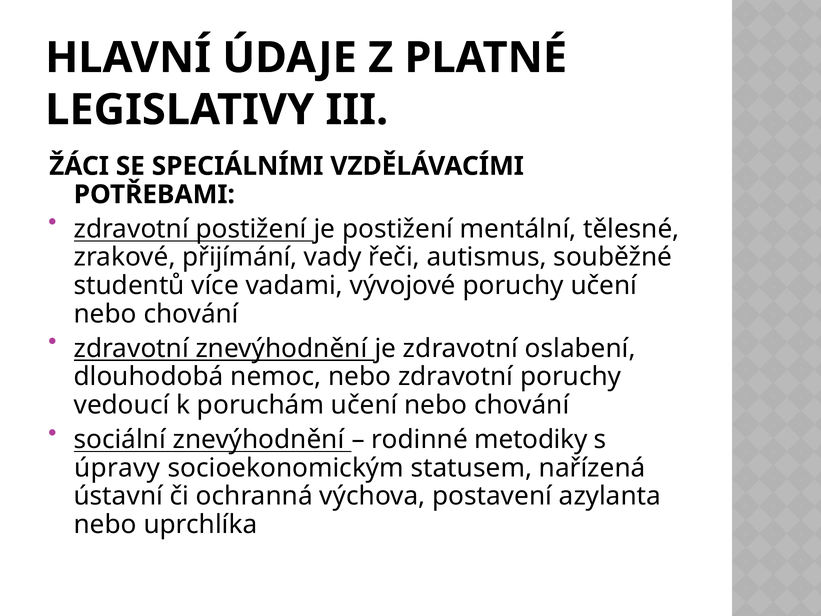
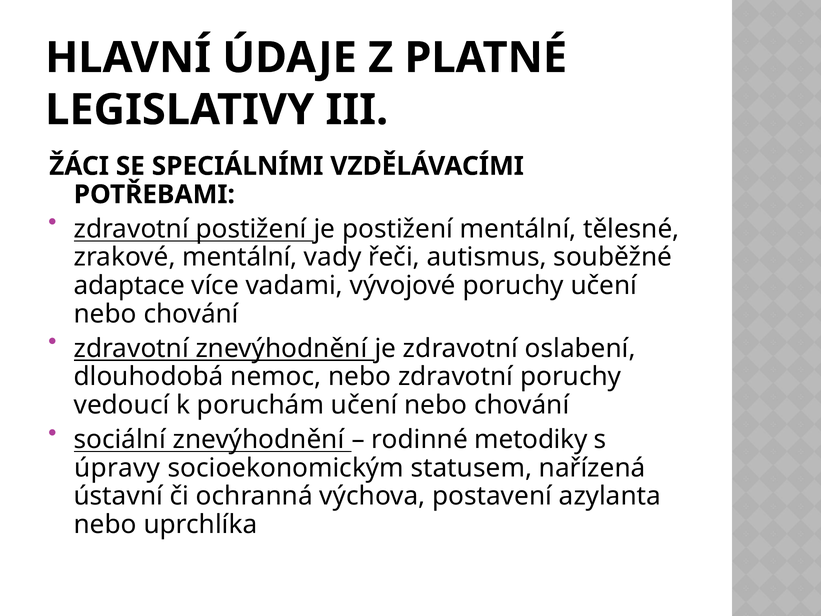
zrakové přijímání: přijímání -> mentální (240, 257)
studentů: studentů -> adaptace (129, 286)
